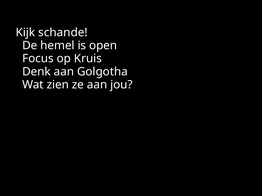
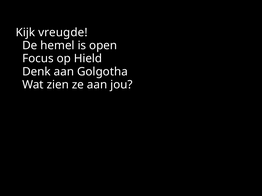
schande: schande -> vreugde (63, 32)
Kruis: Kruis -> Hield (88, 59)
